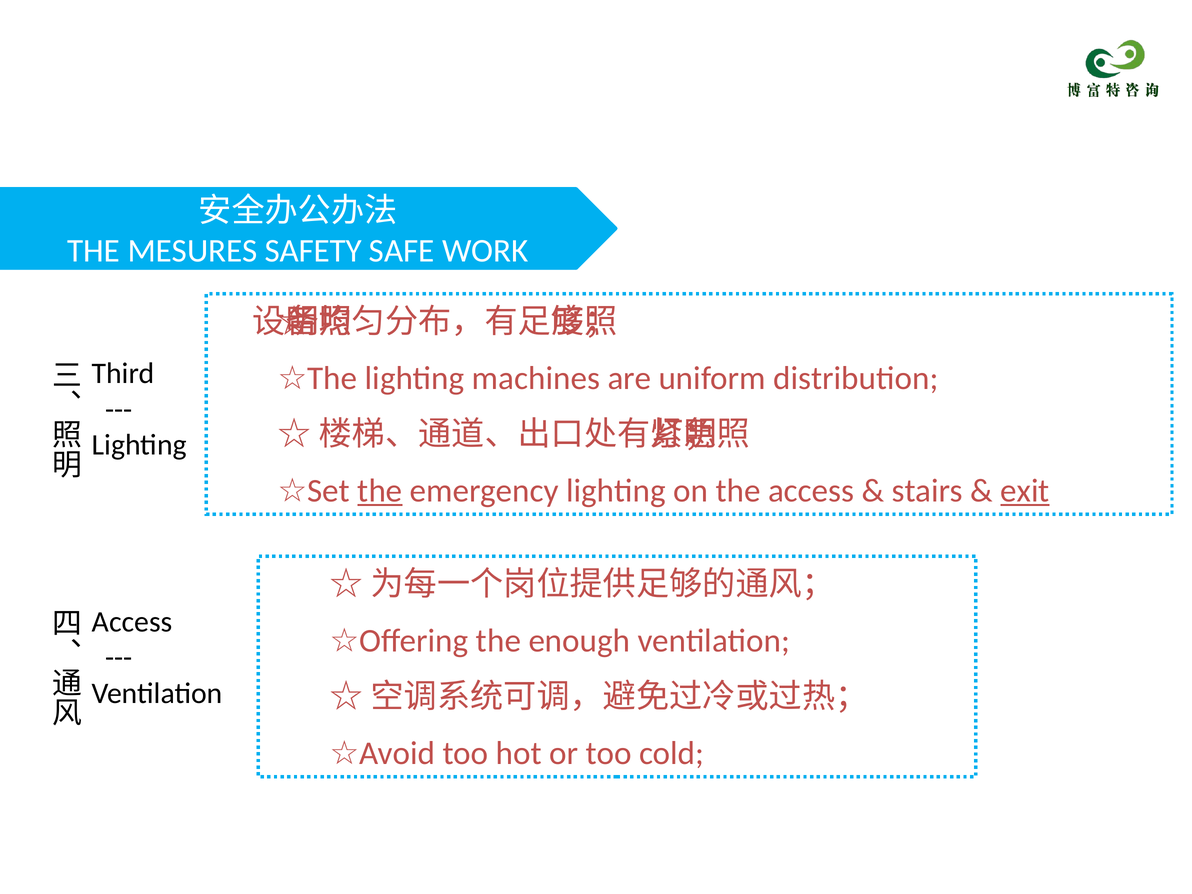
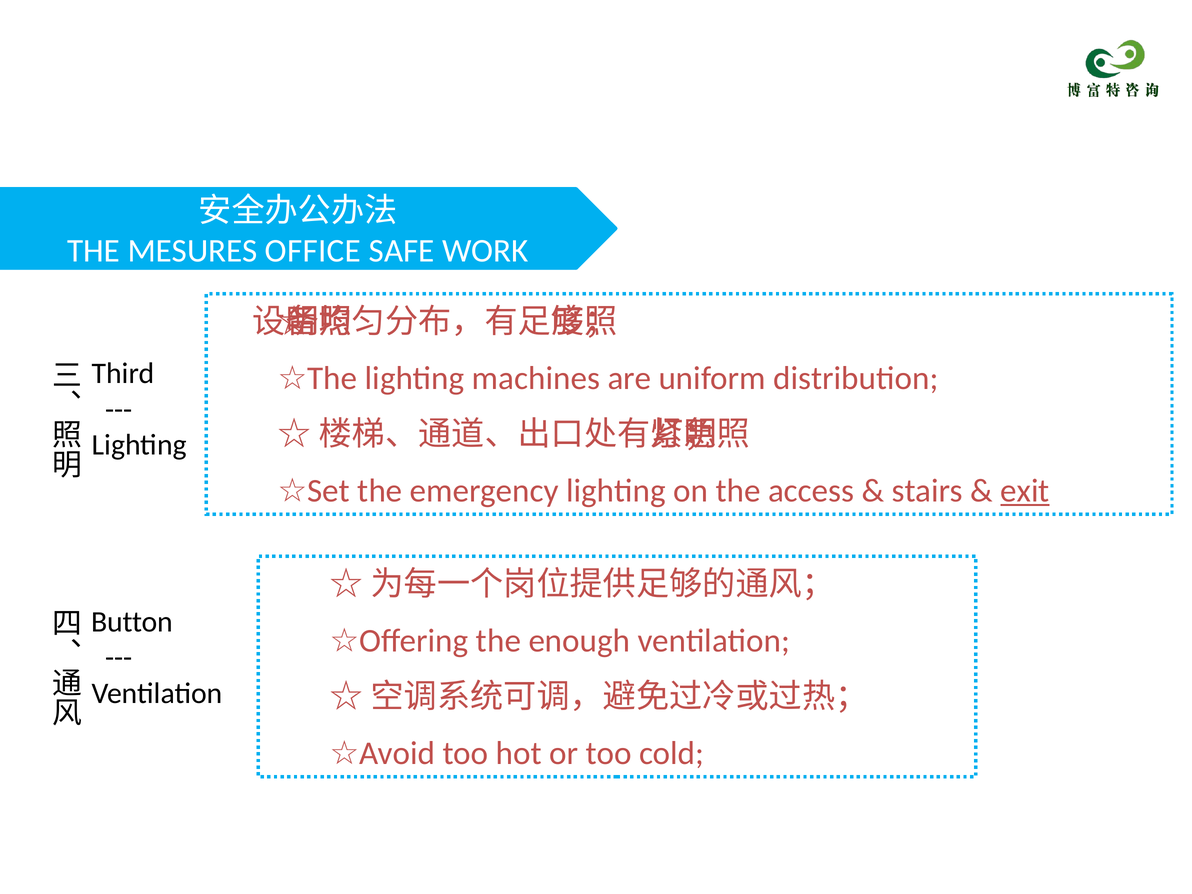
MESURES SAFETY: SAFETY -> OFFICE (313, 251)
the underline: present -> none (380, 491)
Access: Access -> Button (132, 622)
